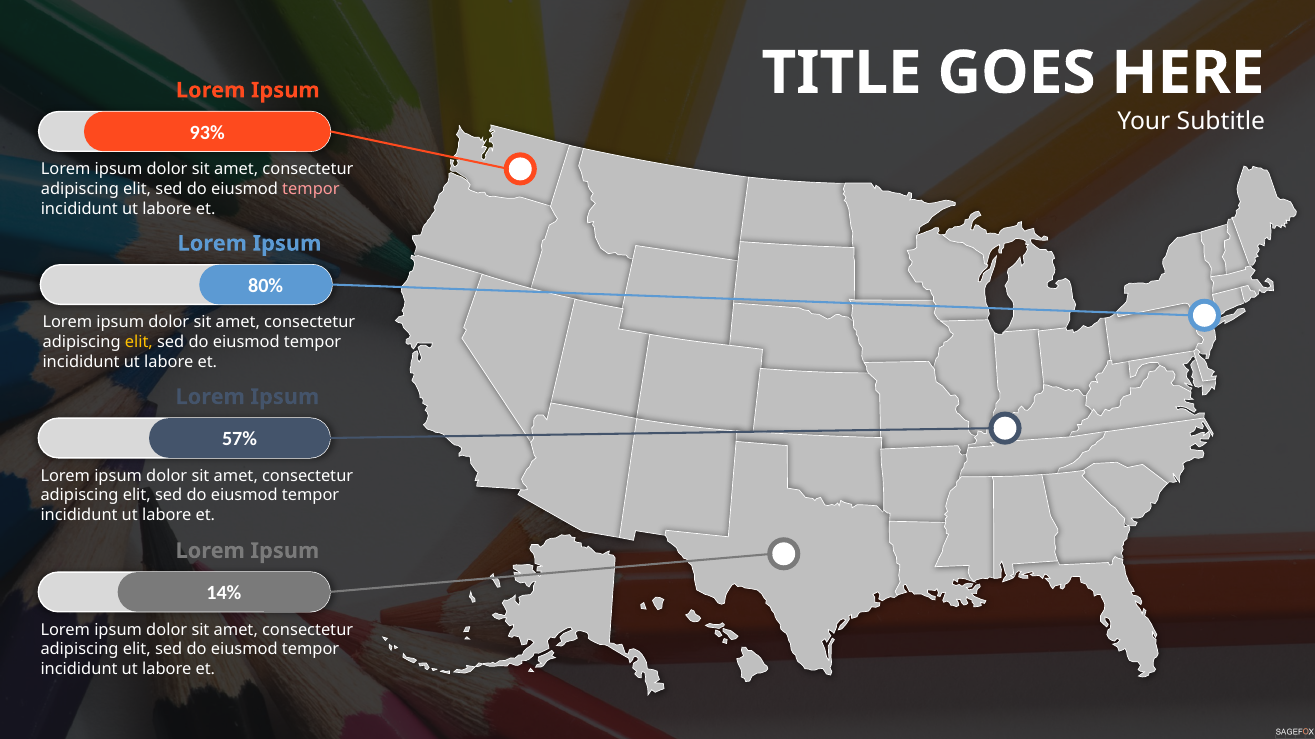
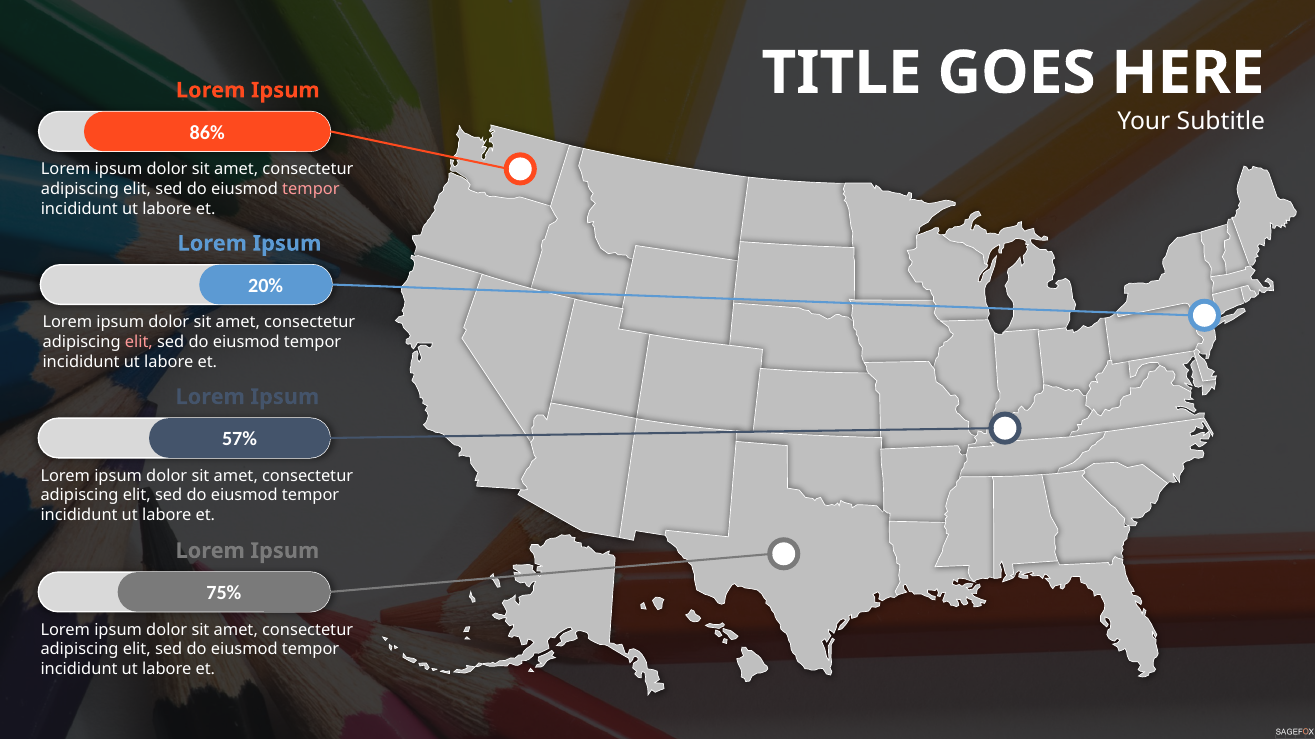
93%: 93% -> 86% (207, 133)
80%: 80% -> 20% (266, 286)
elit colour: yellow -> pink (139, 342)
14%: 14% -> 75% (224, 594)
